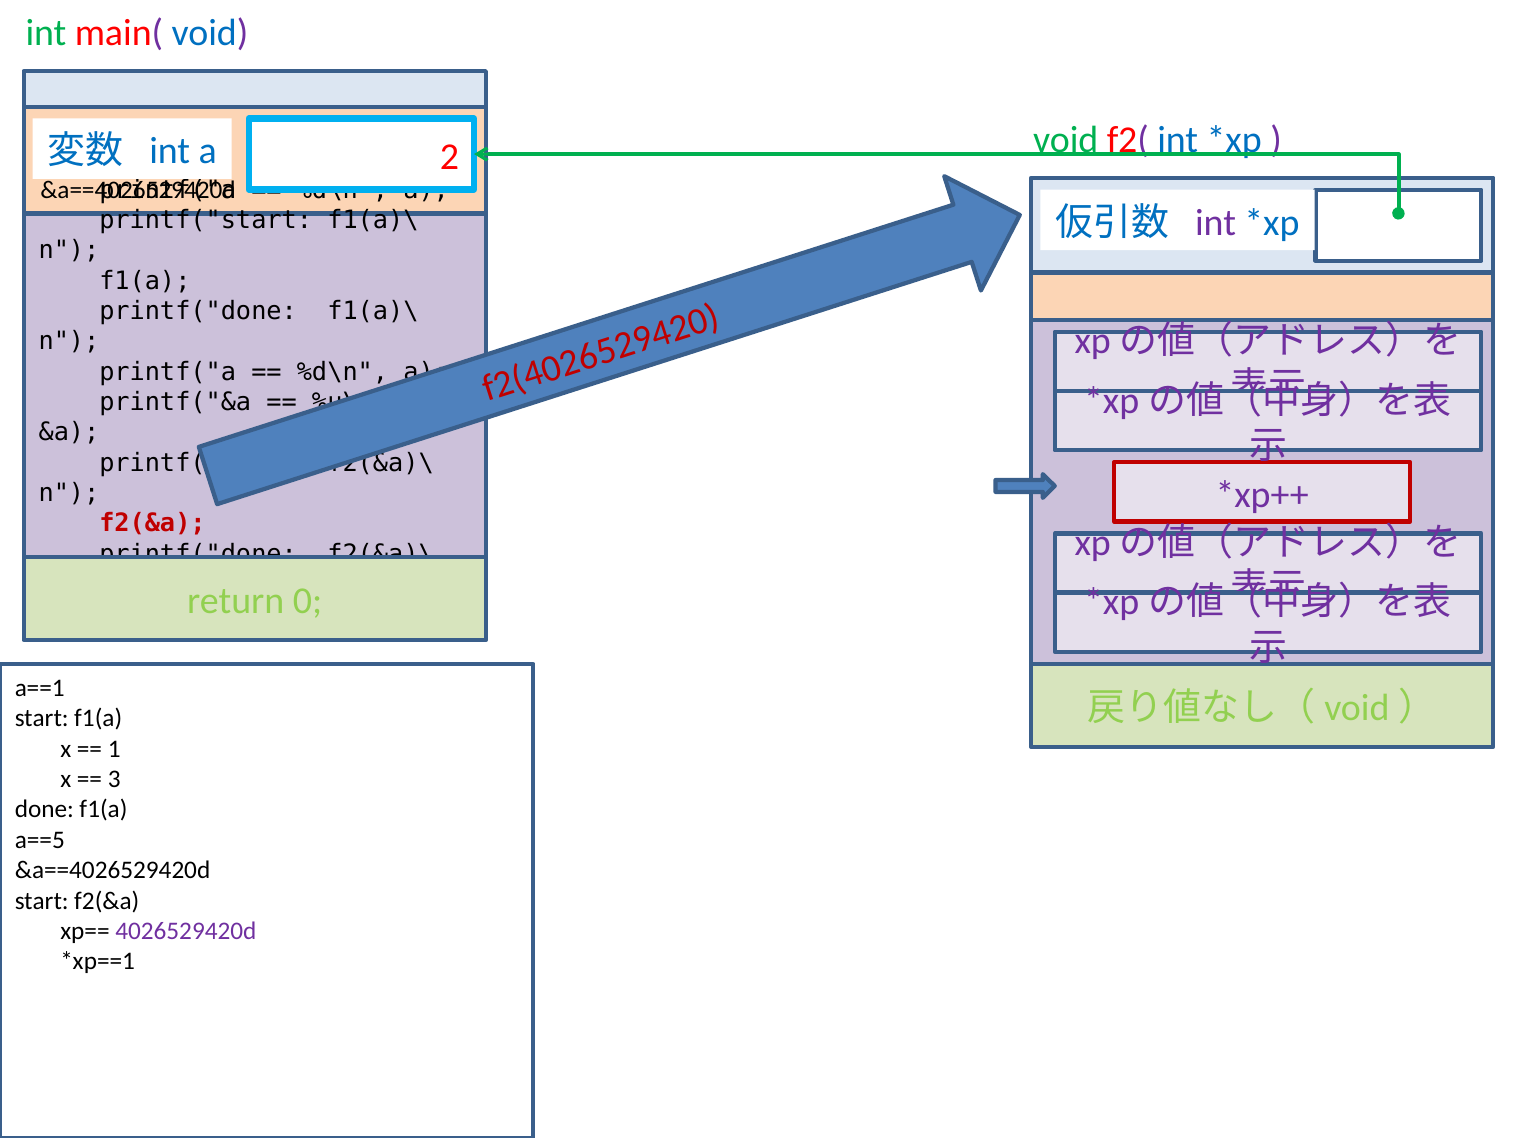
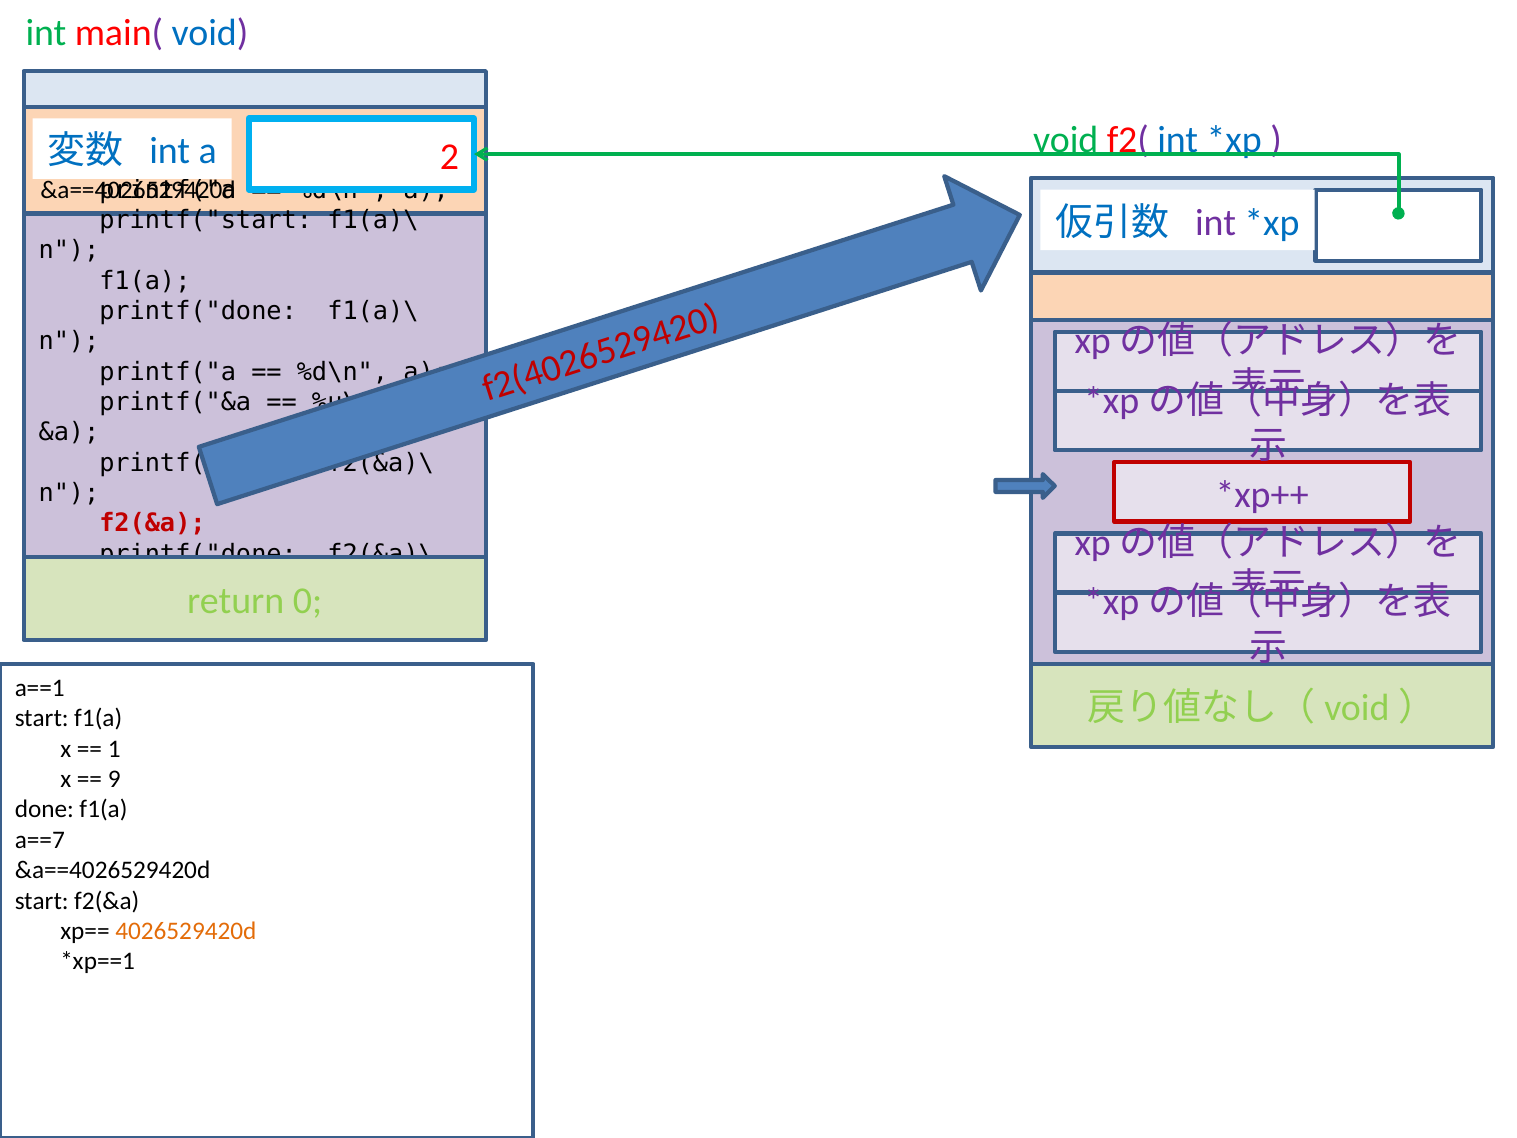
3: 3 -> 9 (114, 779)
a==5: a==5 -> a==7 (40, 840)
4026529420d colour: purple -> orange (186, 931)
